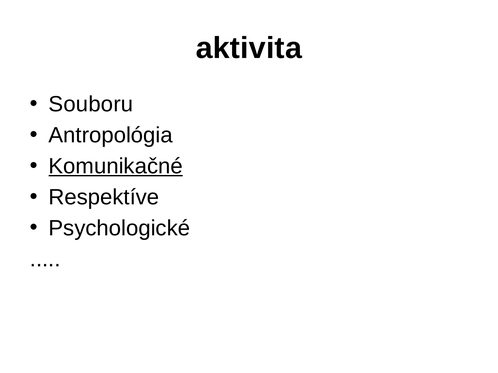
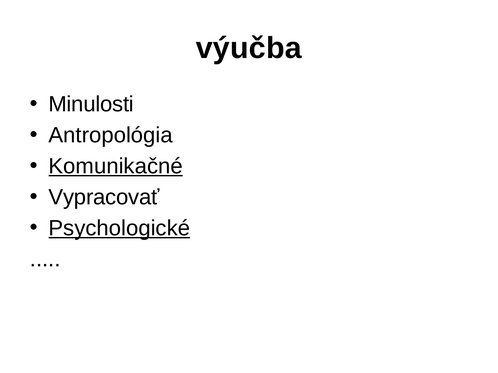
aktivita: aktivita -> výučba (249, 48)
Souboru: Souboru -> Minulosti (91, 104)
Respektíve: Respektíve -> Vypracovať (104, 197)
Psychologické underline: none -> present (119, 228)
